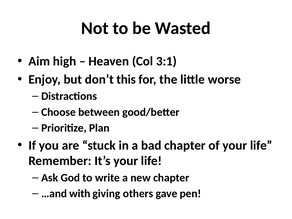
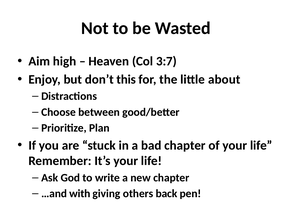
3:1: 3:1 -> 3:7 (166, 61)
worse: worse -> about (224, 79)
gave: gave -> back (166, 194)
